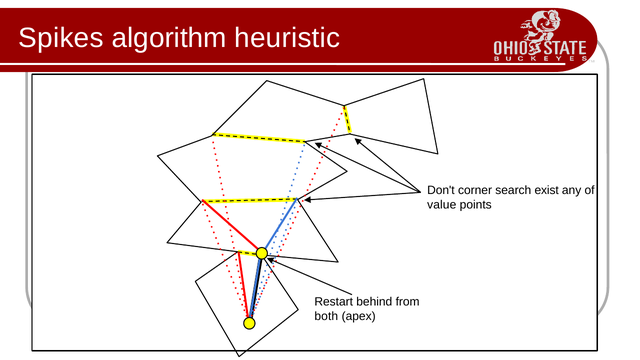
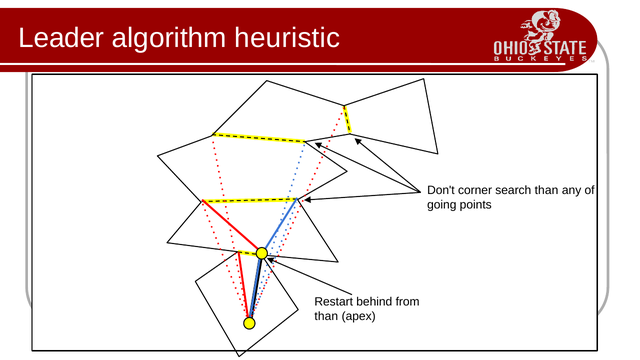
Spikes: Spikes -> Leader (61, 38)
search exist: exist -> than (547, 190)
value: value -> going (442, 205)
both: both -> than (326, 316)
